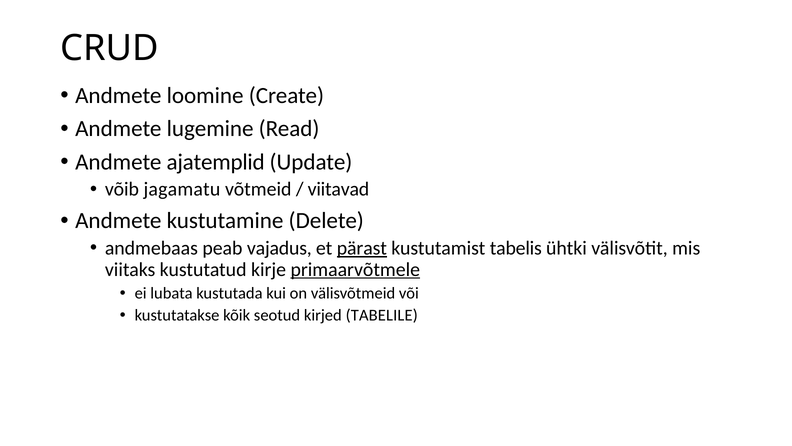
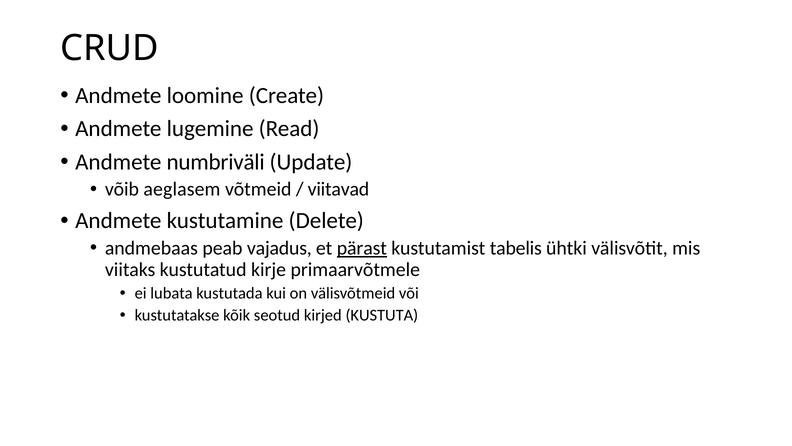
ajatemplid: ajatemplid -> numbriväli (216, 162)
jagamatu: jagamatu -> aeglasem (182, 189)
primaarvõtmele underline: present -> none (355, 269)
TABELILE: TABELILE -> KUSTUTA (382, 315)
